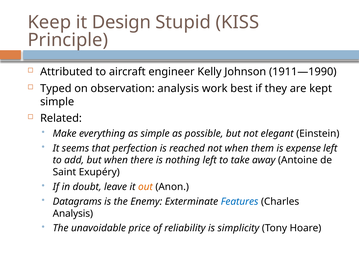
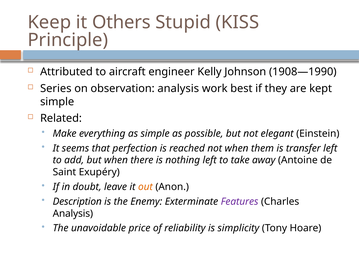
Design: Design -> Others (121, 22)
1911—1990: 1911—1990 -> 1908—1990 (303, 72)
Typed: Typed -> Series (56, 89)
expense: expense -> transfer (303, 148)
Datagrams: Datagrams -> Description (77, 202)
Features colour: blue -> purple (240, 202)
